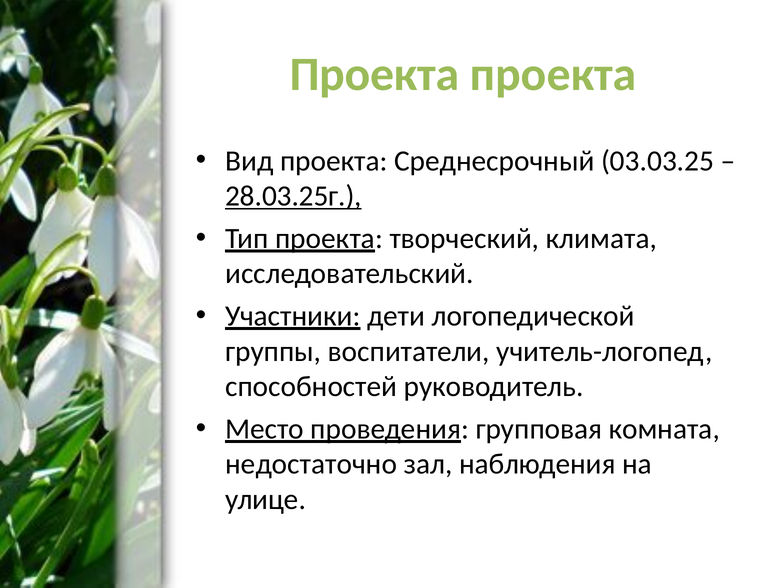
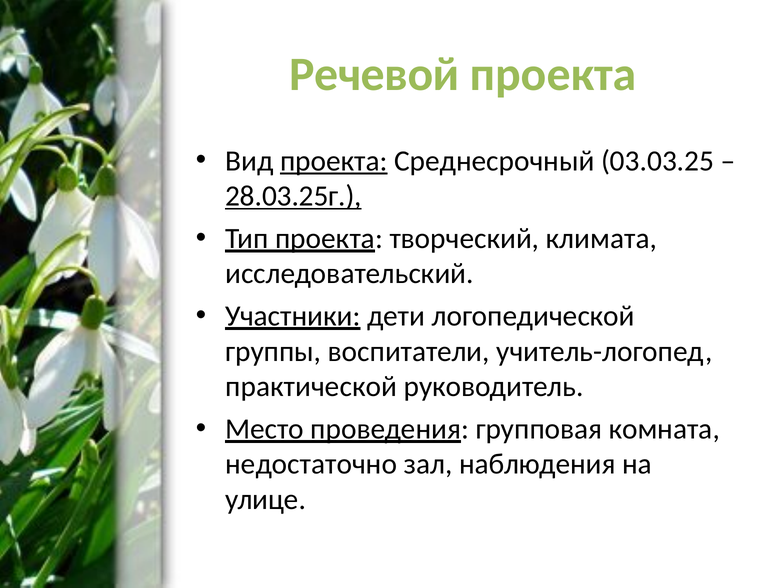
Проекта: Проекта -> Речевой (374, 75)
проекта underline: none -> present (334, 161)
способностей: способностей -> практической (311, 386)
